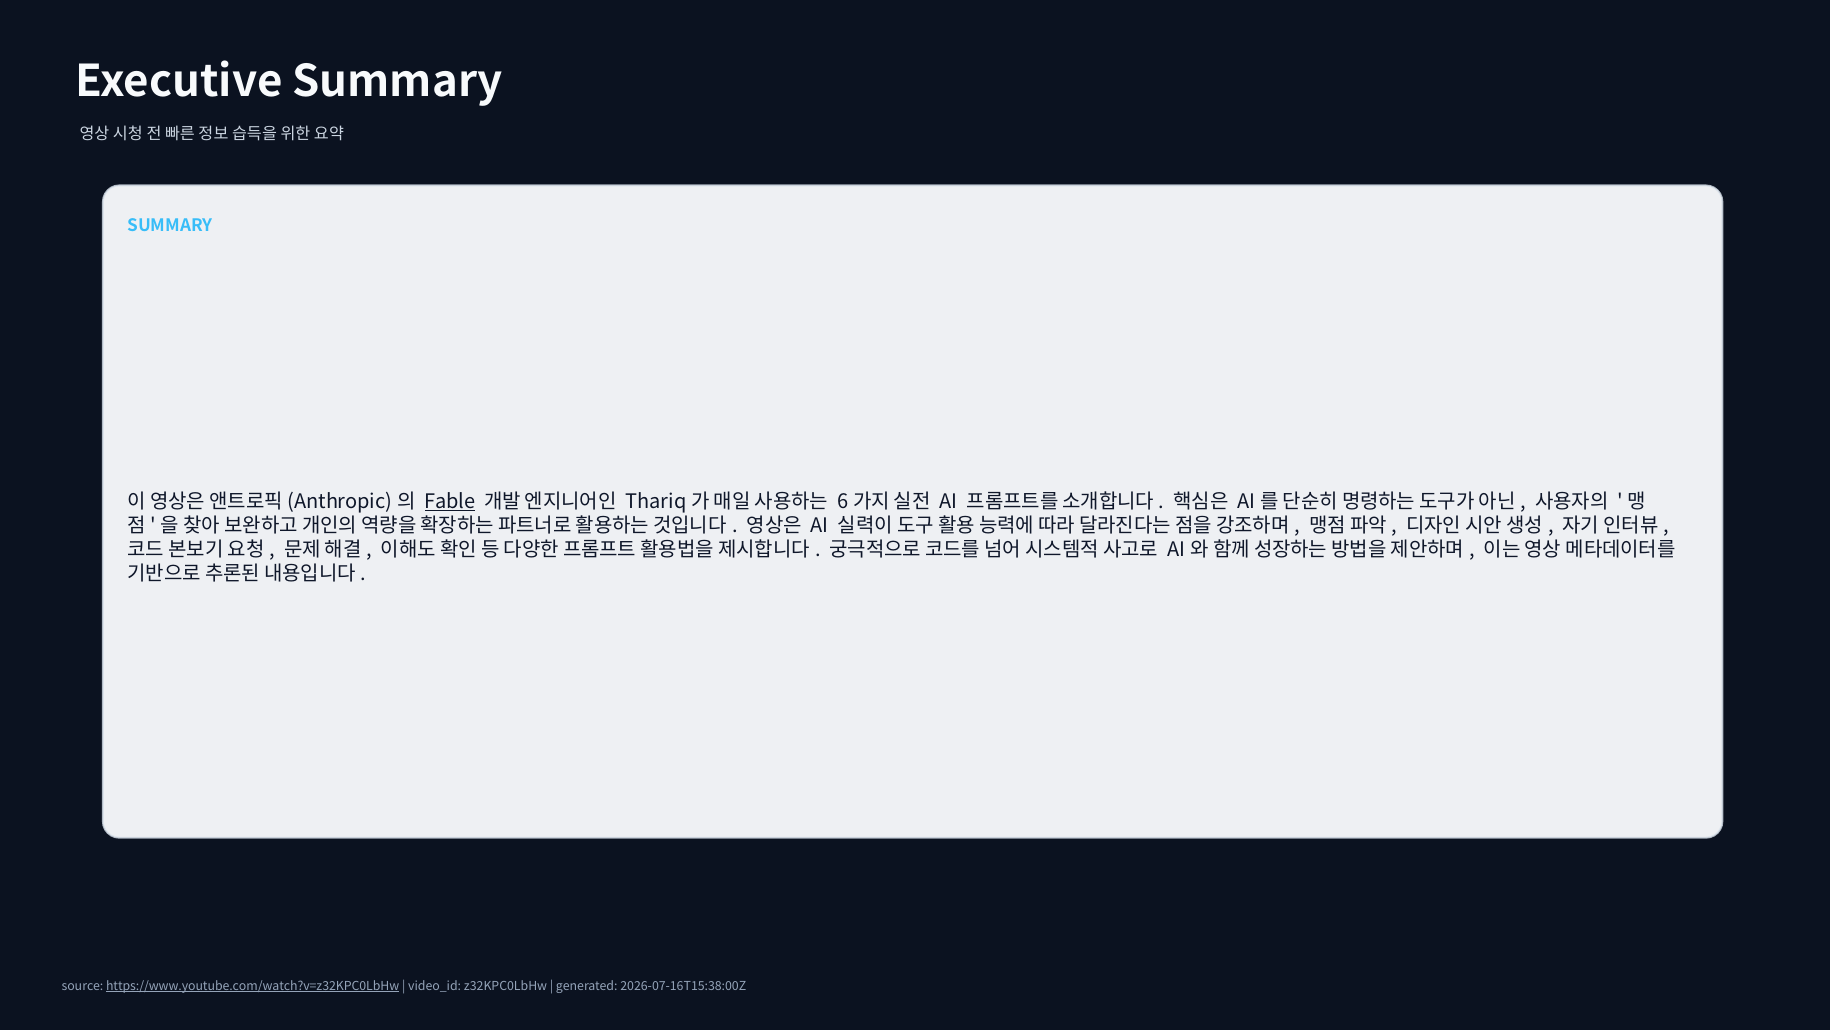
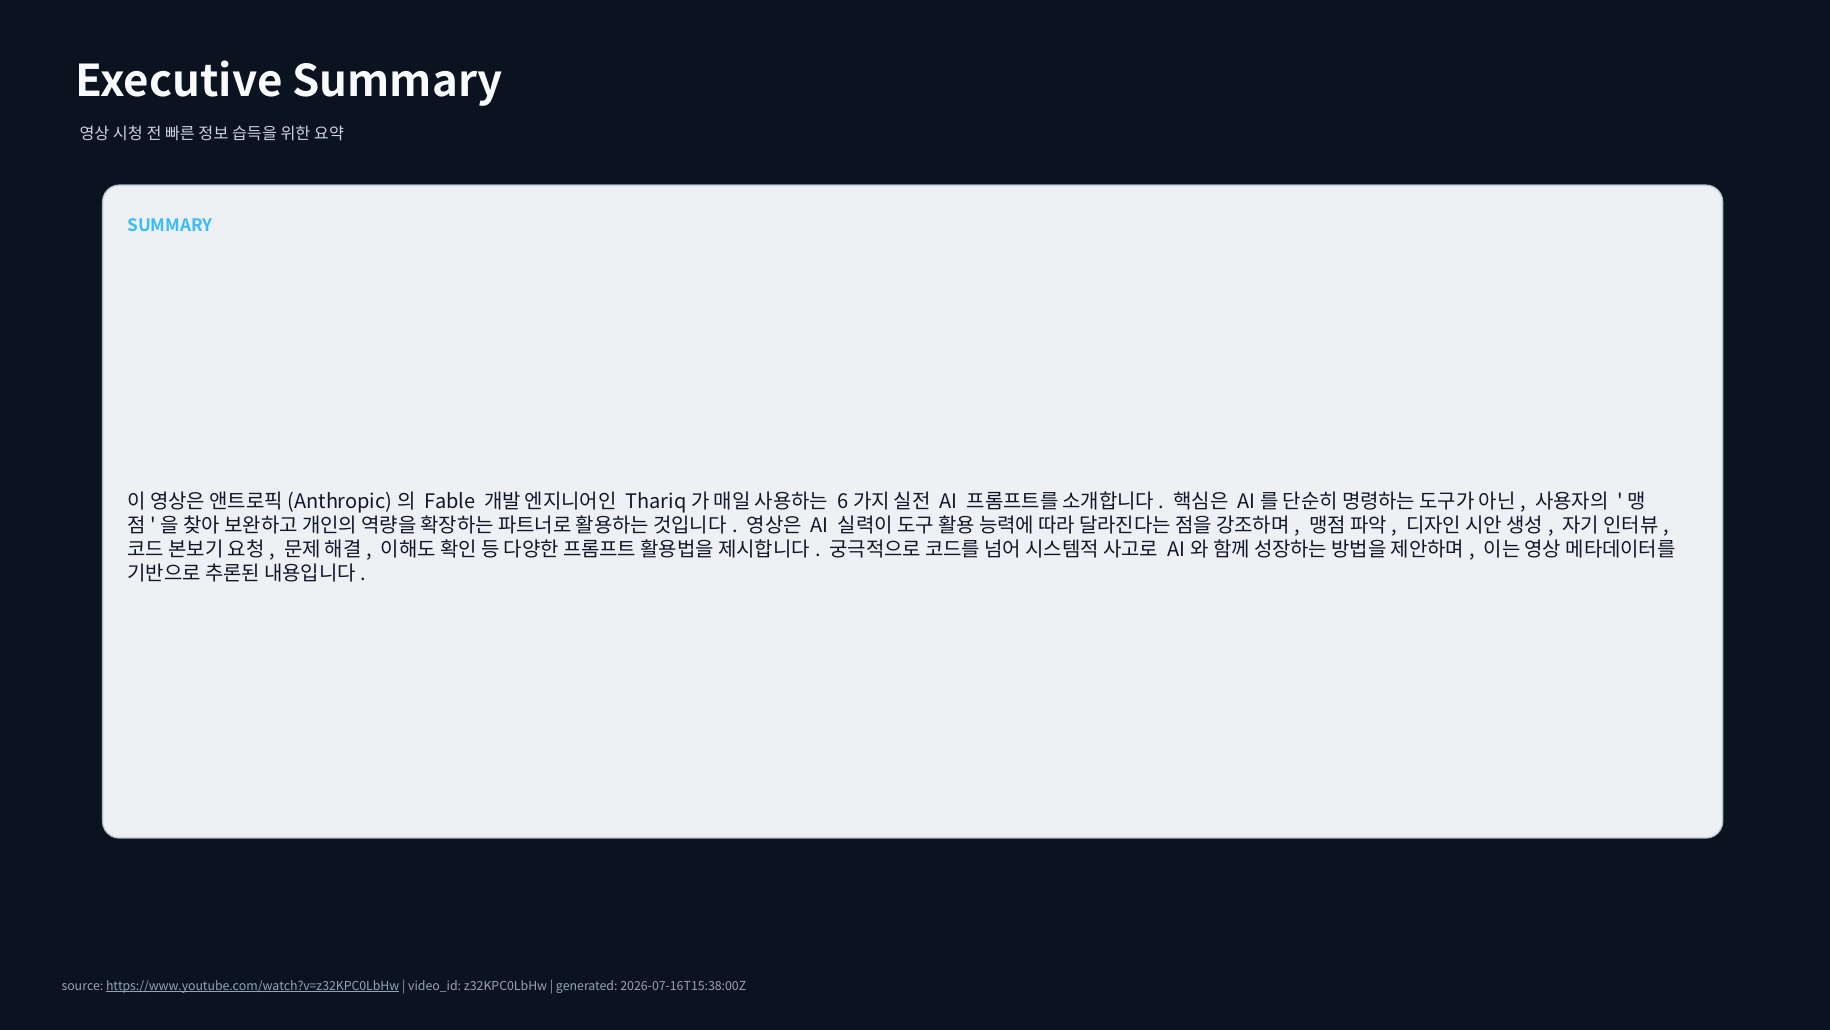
Fable underline: present -> none (450, 501)
